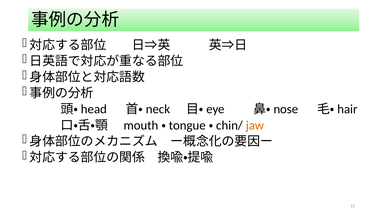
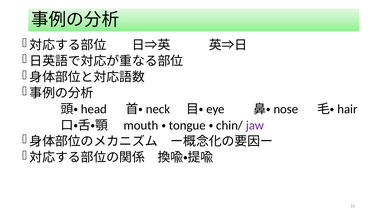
jaw colour: orange -> purple (255, 125)
